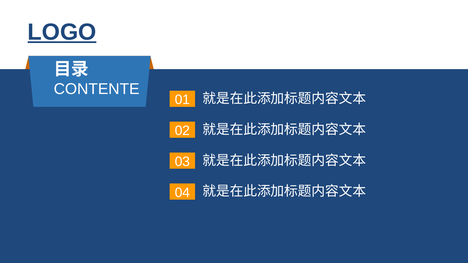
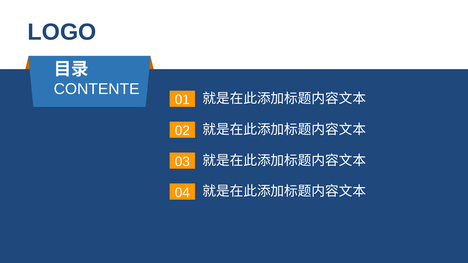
LOGO underline: present -> none (62, 32)
